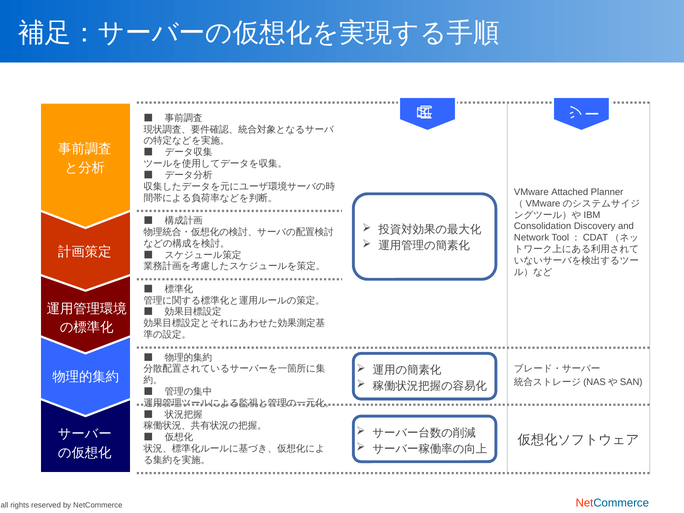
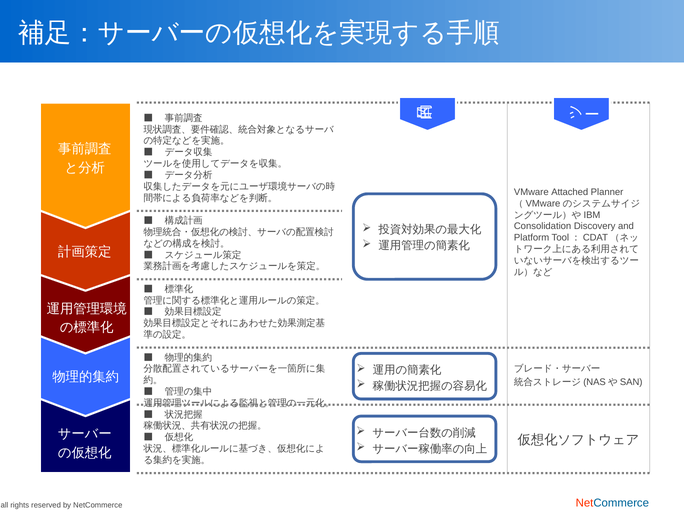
Network: Network -> Platform (532, 238)
